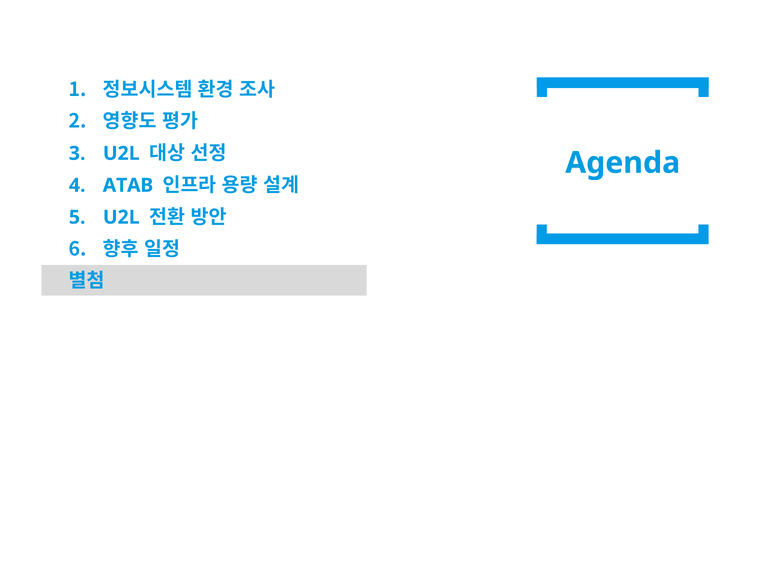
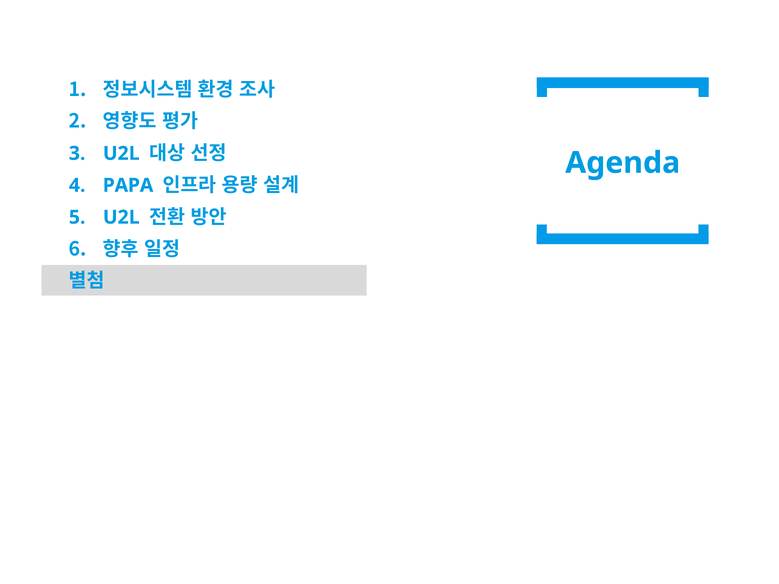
ATAB: ATAB -> PAPA (128, 185)
